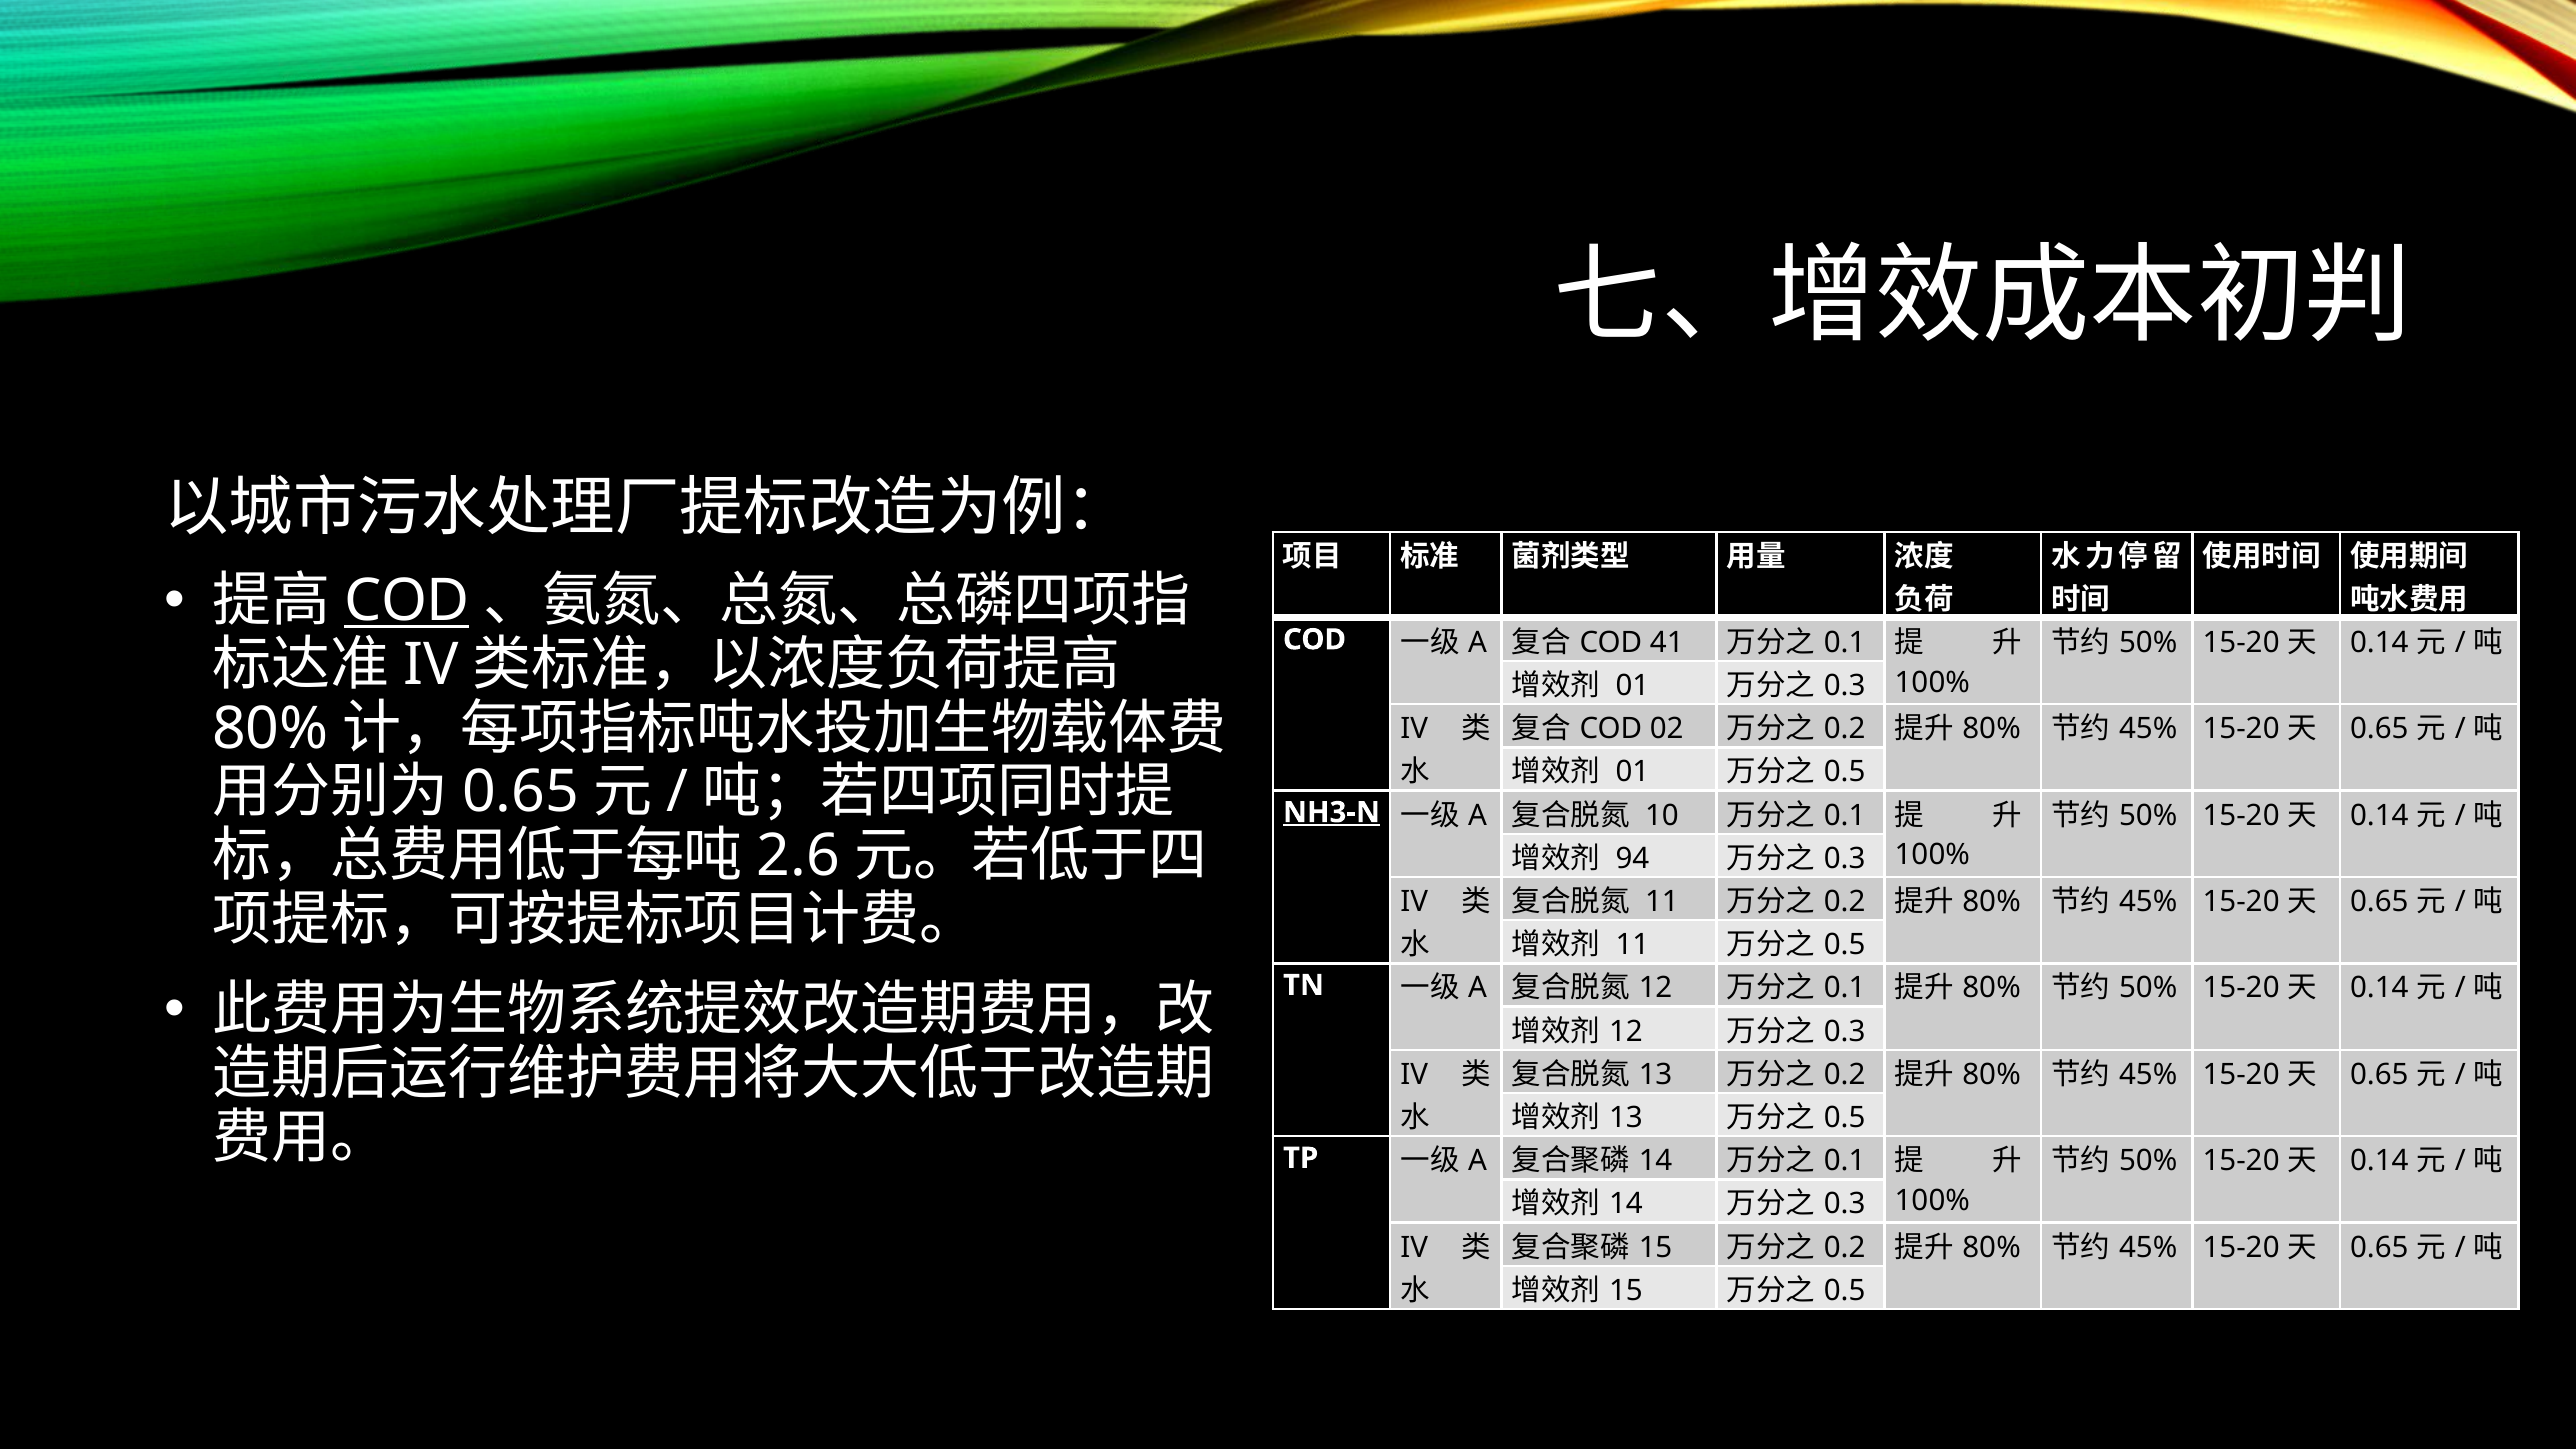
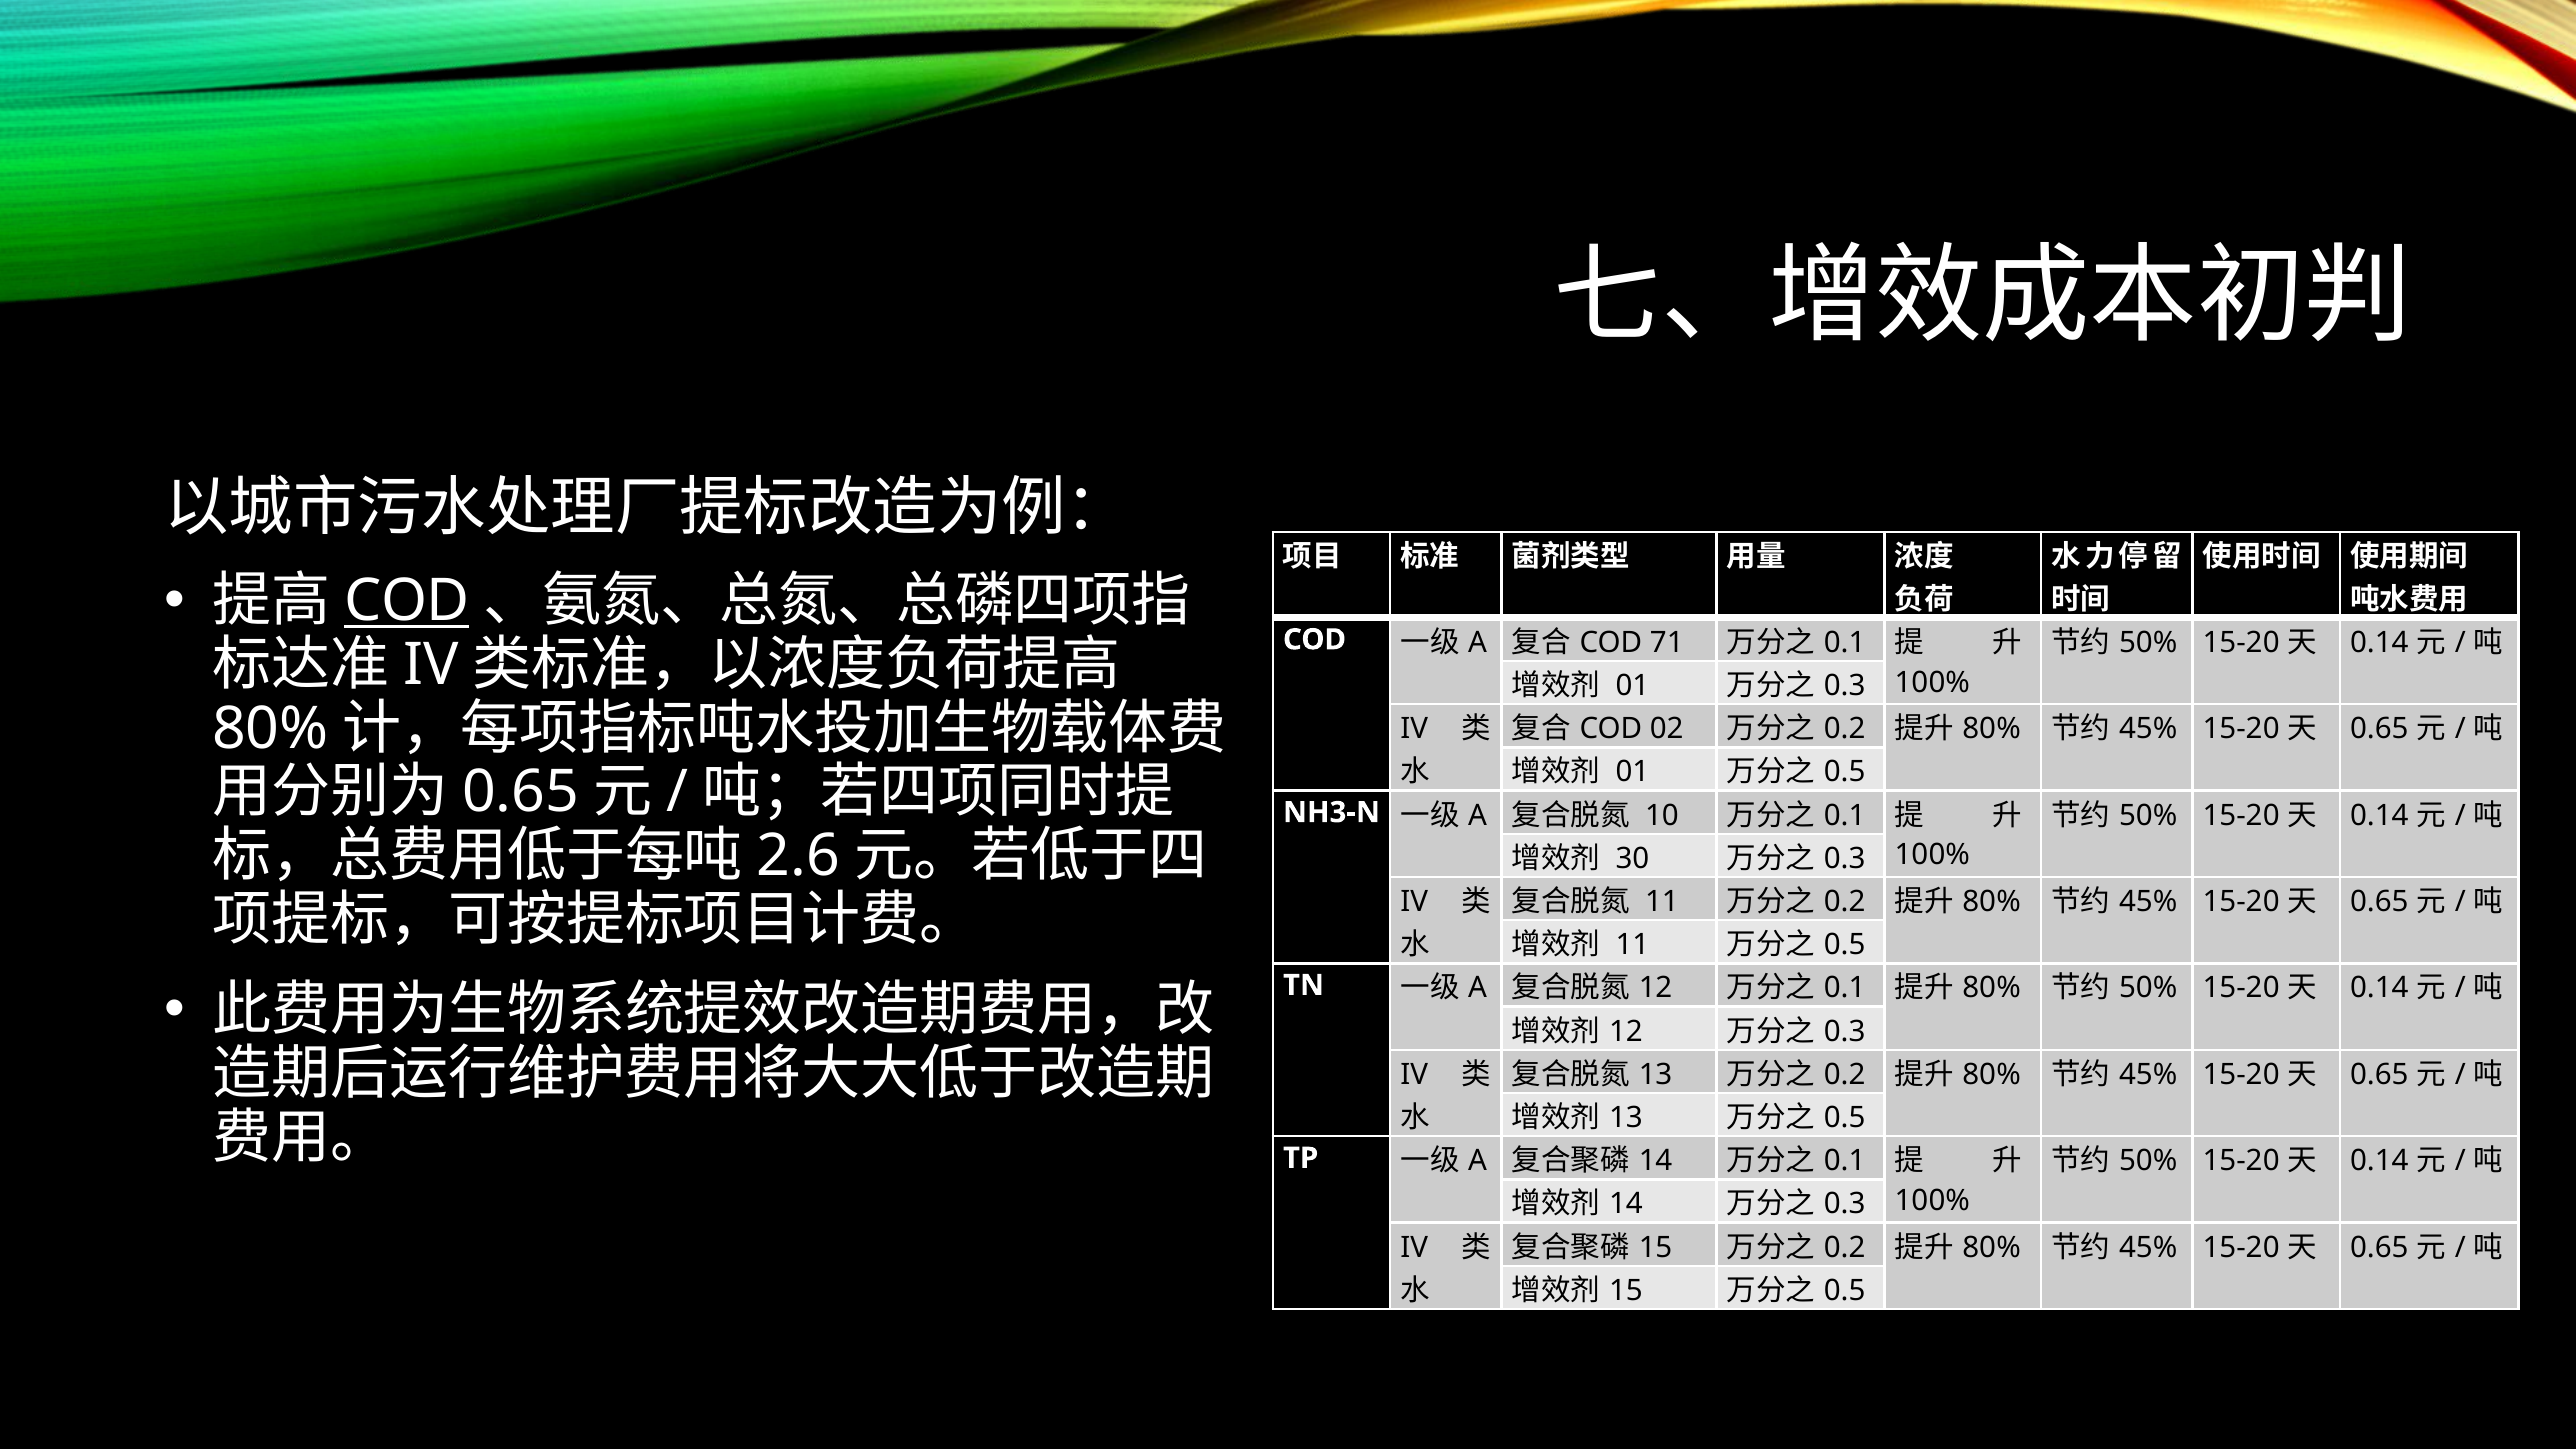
41: 41 -> 71 (1667, 642)
NH3-N underline: present -> none (1331, 812)
94: 94 -> 30 (1632, 859)
